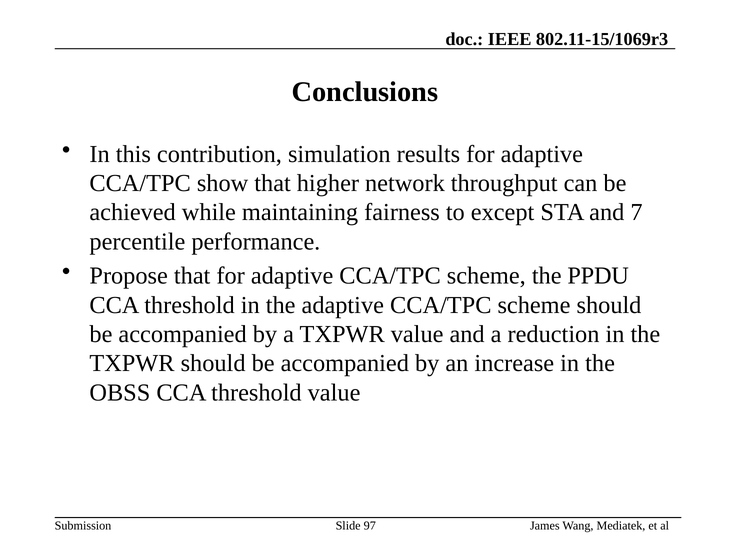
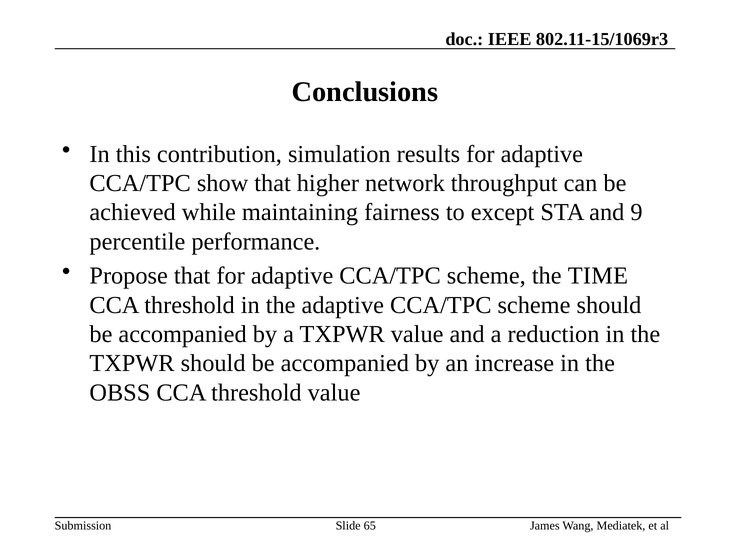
7: 7 -> 9 (637, 212)
PPDU: PPDU -> TIME (598, 275)
97: 97 -> 65 (370, 525)
